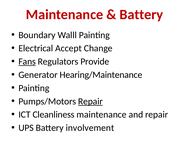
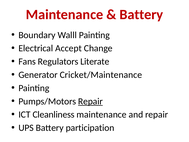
Fans underline: present -> none (27, 61)
Provide: Provide -> Literate (95, 61)
Hearing/Maintenance: Hearing/Maintenance -> Cricket/Maintenance (101, 75)
involvement: involvement -> participation (90, 128)
